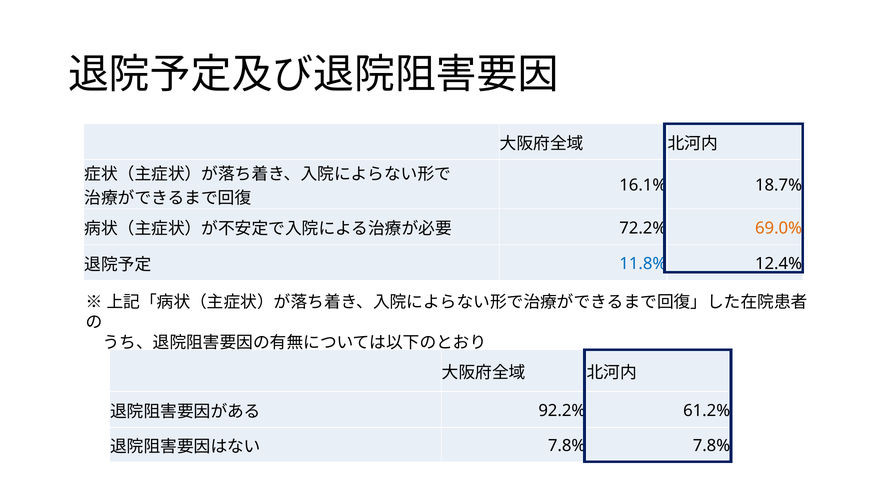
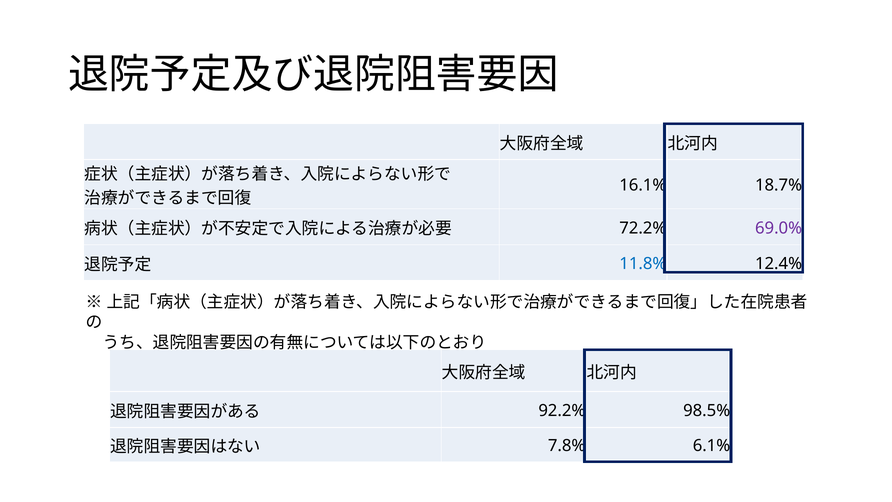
69.0% colour: orange -> purple (779, 228)
61.2%: 61.2% -> 98.5% (707, 411)
7.8% 7.8%: 7.8% -> 6.1% (711, 446)
